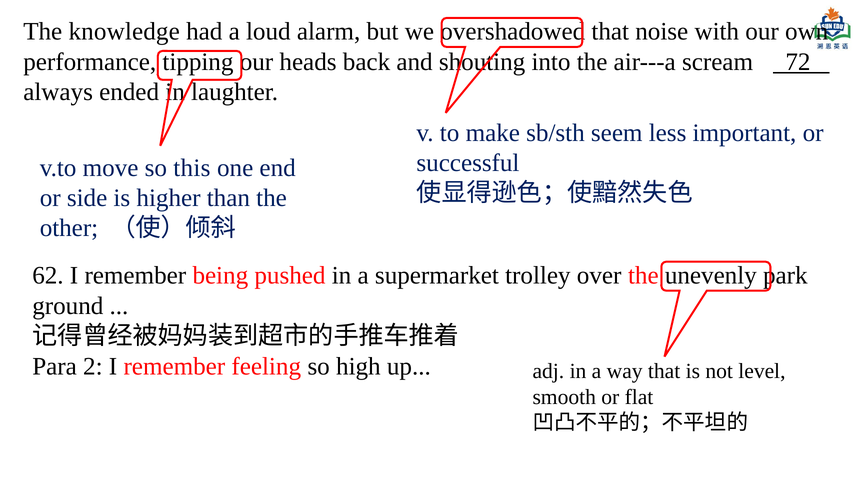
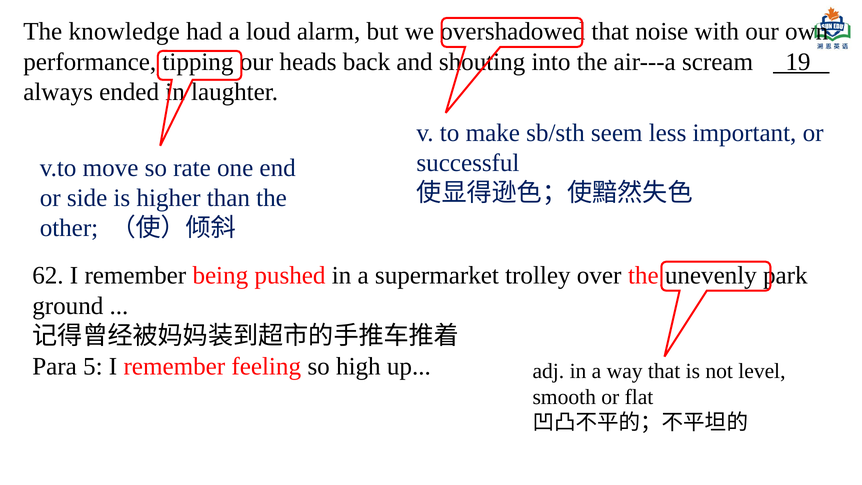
72: 72 -> 19 (798, 62)
this: this -> rate (192, 168)
2: 2 -> 5 (93, 366)
